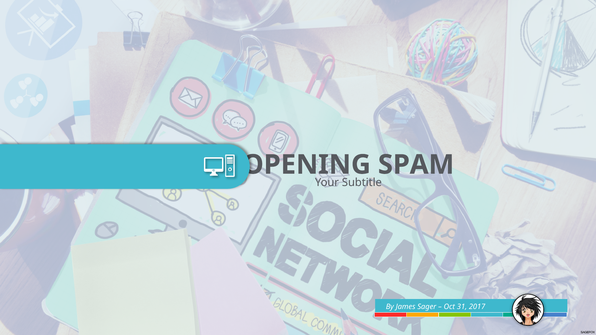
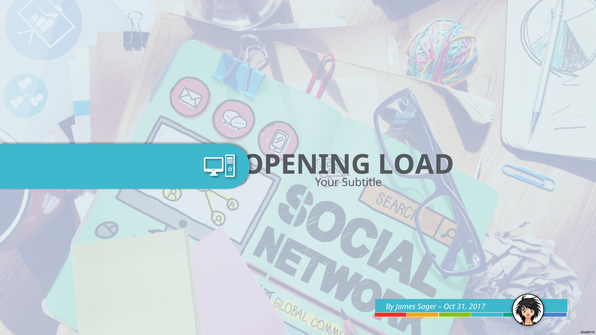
SPAM: SPAM -> LOAD (416, 165)
